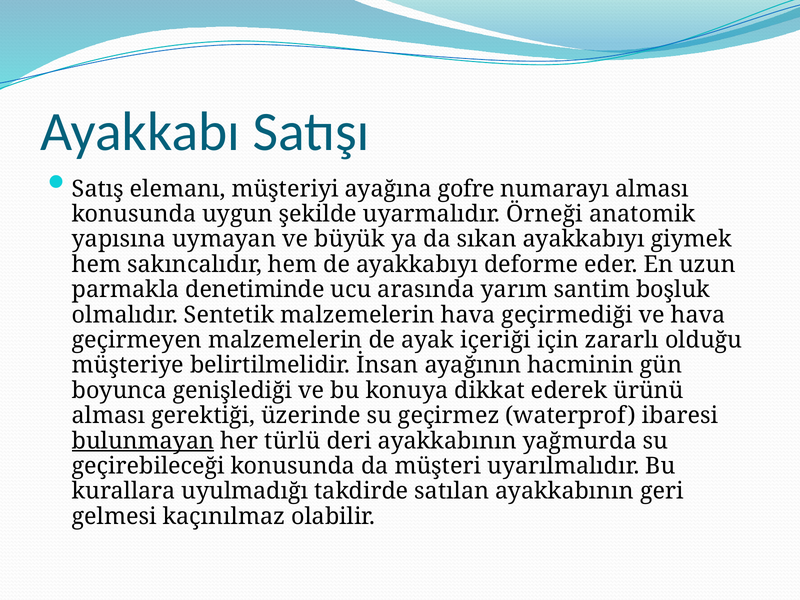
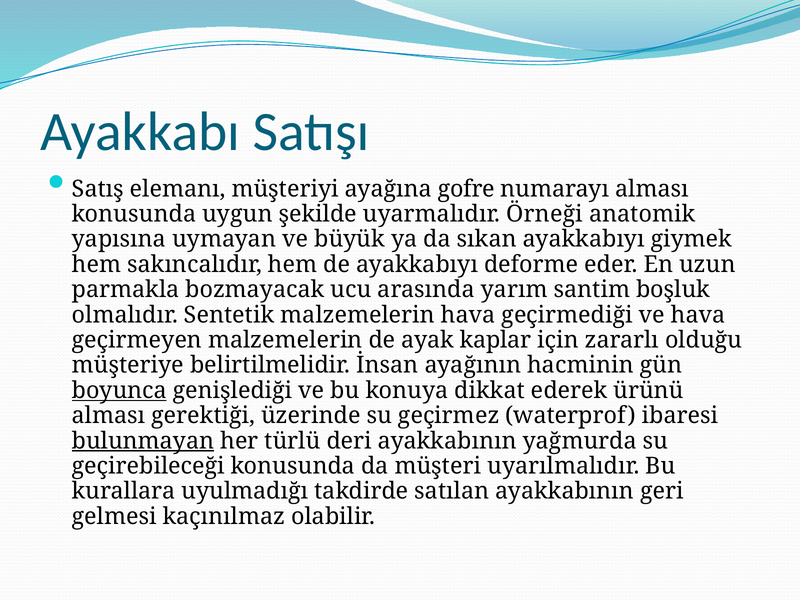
denetiminde: denetiminde -> bozmayacak (255, 290)
içeriği: içeriği -> kaplar (496, 340)
boyunca underline: none -> present (119, 390)
